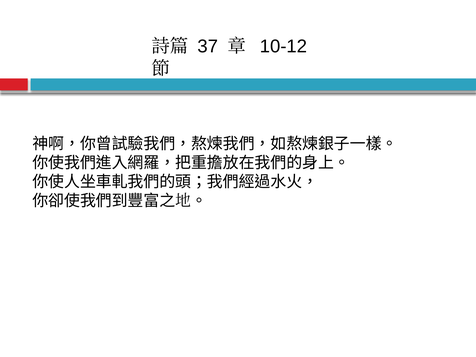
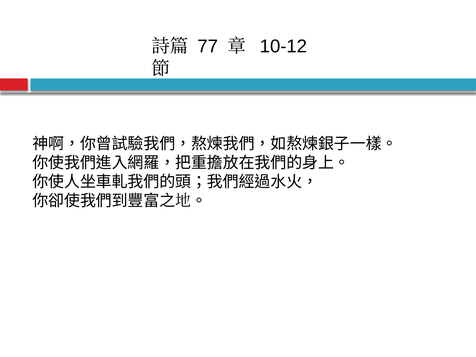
37: 37 -> 77 (208, 46)
